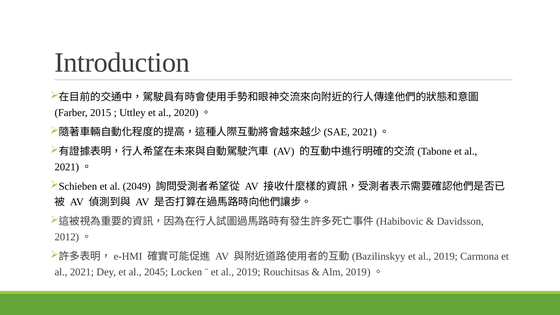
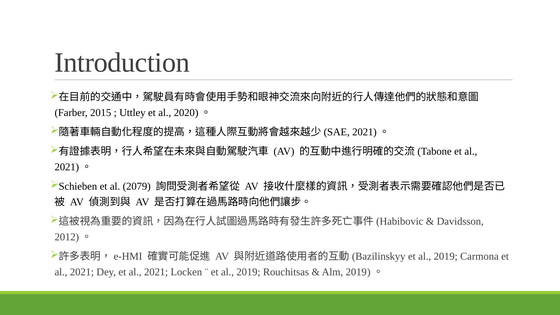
2049: 2049 -> 2079 (137, 186)
Dey et al 2045: 2045 -> 2021 (156, 272)
